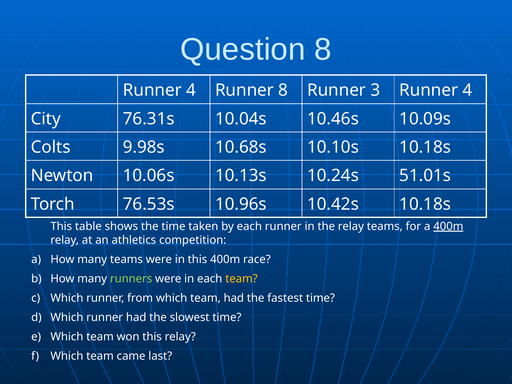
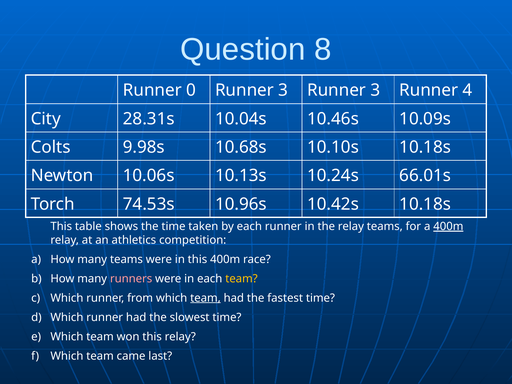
4: 4 -> 0 (191, 90)
8: 8 -> 3 (283, 90)
76.31s: 76.31s -> 28.31s (149, 119)
51.01s: 51.01s -> 66.01s (425, 176)
76.53s: 76.53s -> 74.53s (149, 204)
runners colour: light green -> pink (131, 279)
team underline: none -> present (205, 298)
